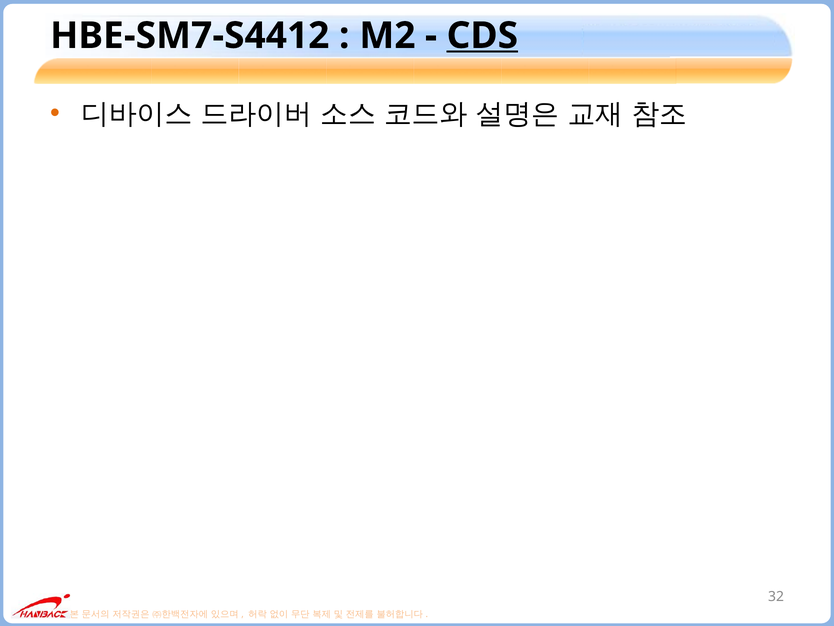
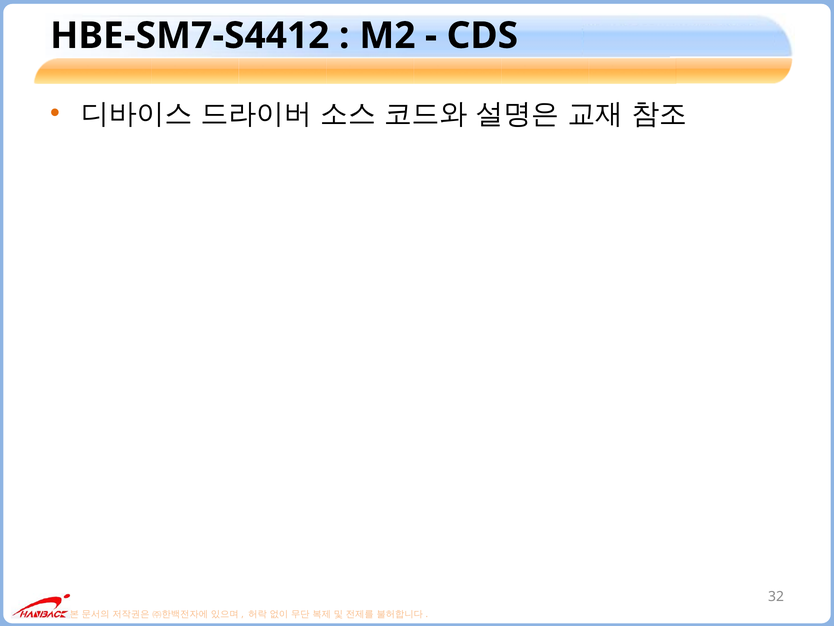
CDS underline: present -> none (482, 36)
